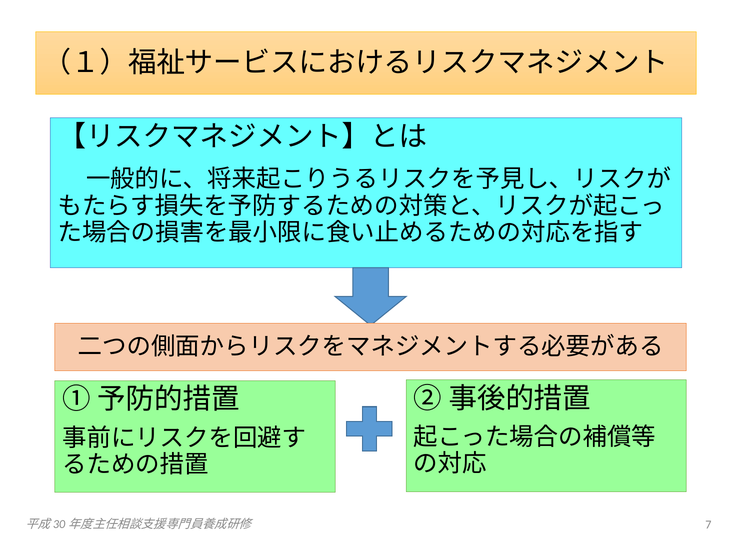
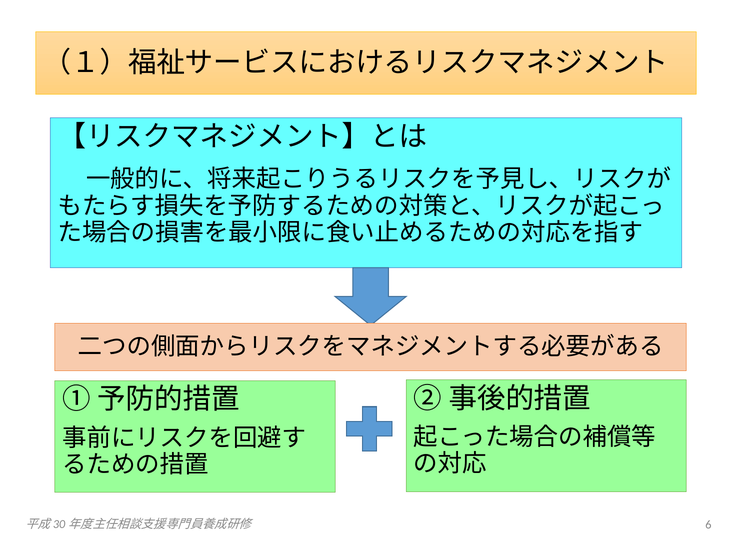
7: 7 -> 6 (708, 525)
